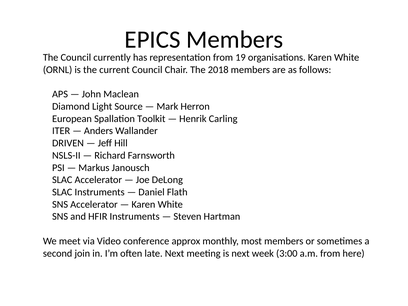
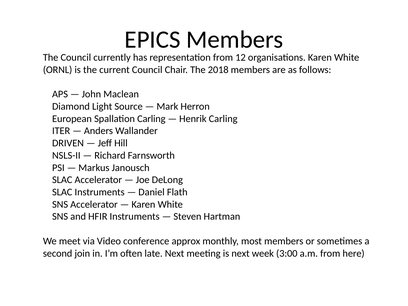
19: 19 -> 12 (241, 57)
Spallation Toolkit: Toolkit -> Carling (151, 119)
